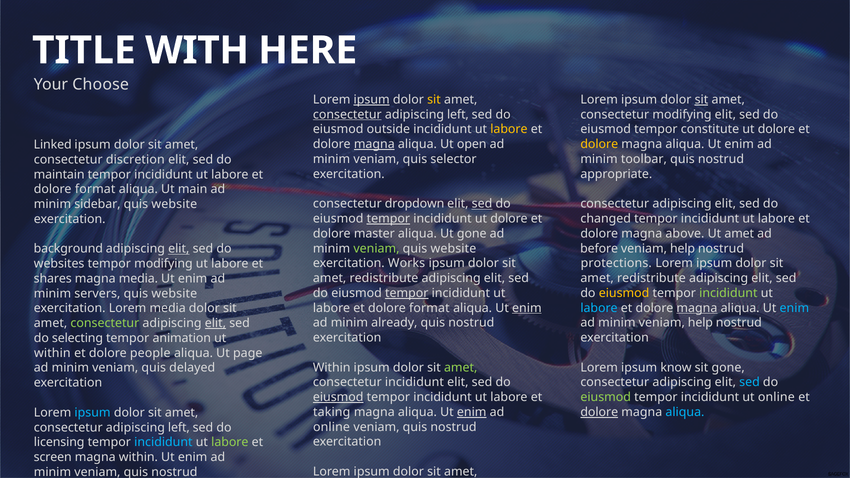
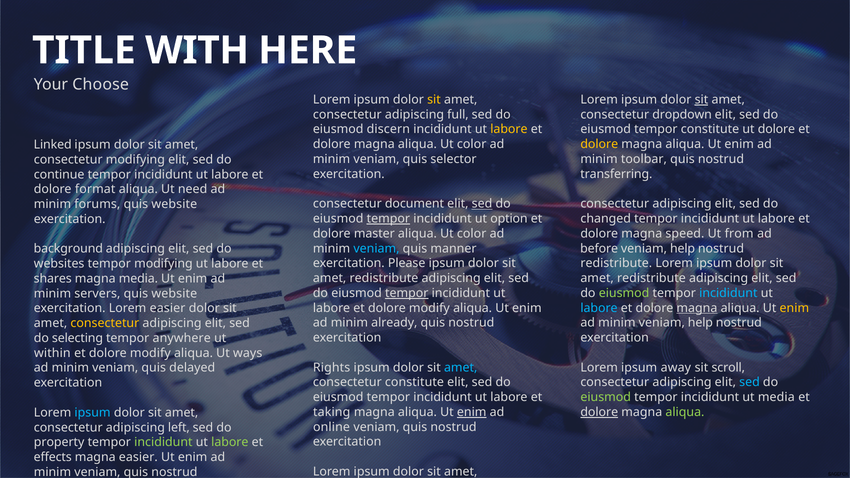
ipsum underline: present -> none (372, 100)
consectetur underline: present -> none (347, 115)
left: left -> full (458, 115)
consectetur modifying: modifying -> dropdown (682, 115)
outside: outside -> discern (388, 129)
magna underline: present -> none (374, 144)
open: open -> color (472, 144)
consectetur discretion: discretion -> modifying (135, 160)
appropriate: appropriate -> transferring (616, 174)
maintain: maintain -> continue (59, 175)
main: main -> need (193, 189)
dropdown: dropdown -> document (414, 204)
sidebar: sidebar -> forums (97, 204)
incididunt ut dolore: dolore -> option (509, 219)
gone: gone -> color (472, 234)
above: above -> speed (685, 234)
Ut amet: amet -> from (739, 234)
veniam colour: light green -> light blue (376, 248)
website: website -> manner (453, 248)
elit underline: present -> none (179, 249)
Works: Works -> Please (407, 263)
protections: protections -> redistribute (616, 263)
eiusmod colour: yellow -> light green (624, 293)
incididunt colour: light green -> light blue (728, 293)
format: format -> modify (429, 308)
enim underline: present -> none (527, 308)
enim colour: light blue -> yellow (794, 308)
Lorem media: media -> easier (168, 308)
consectetur colour: light green -> yellow (105, 323)
elit underline: present -> none (215, 323)
animation: animation -> anywhere (182, 338)
people: people -> modify (150, 353)
page: page -> ways (248, 353)
Within: Within -> Rights (332, 368)
amet colour: light green -> light blue (461, 368)
know: know -> away (676, 368)
sit gone: gone -> scroll (728, 368)
consectetur incididunt: incididunt -> constitute (414, 382)
eiusmod underline: present -> none (338, 397)
ut online: online -> media (776, 397)
aliqua colour: light blue -> light green (685, 412)
licensing: licensing -> property (59, 442)
incididunt colour: light blue -> light green (163, 442)
screen: screen -> effects (53, 457)
magna within: within -> easier (138, 457)
